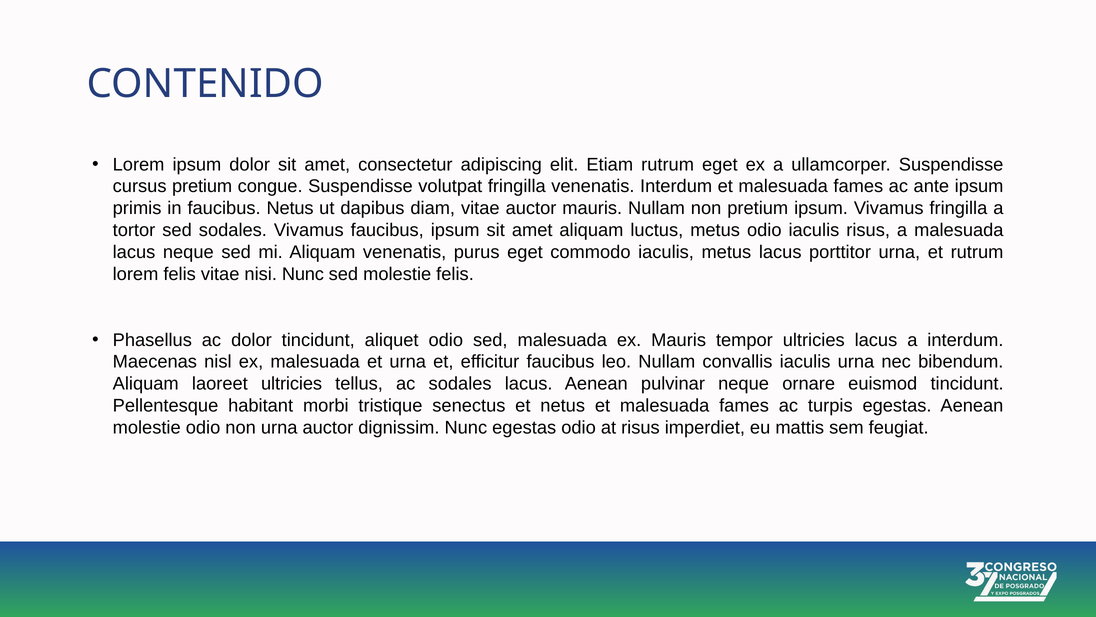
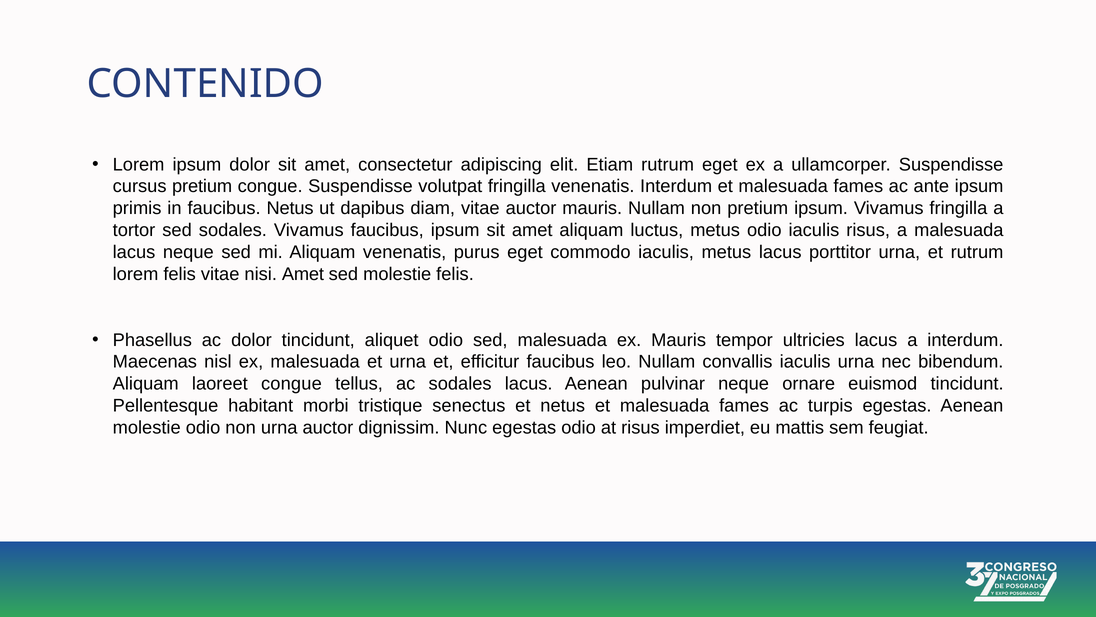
nisi Nunc: Nunc -> Amet (303, 274)
laoreet ultricies: ultricies -> congue (291, 384)
